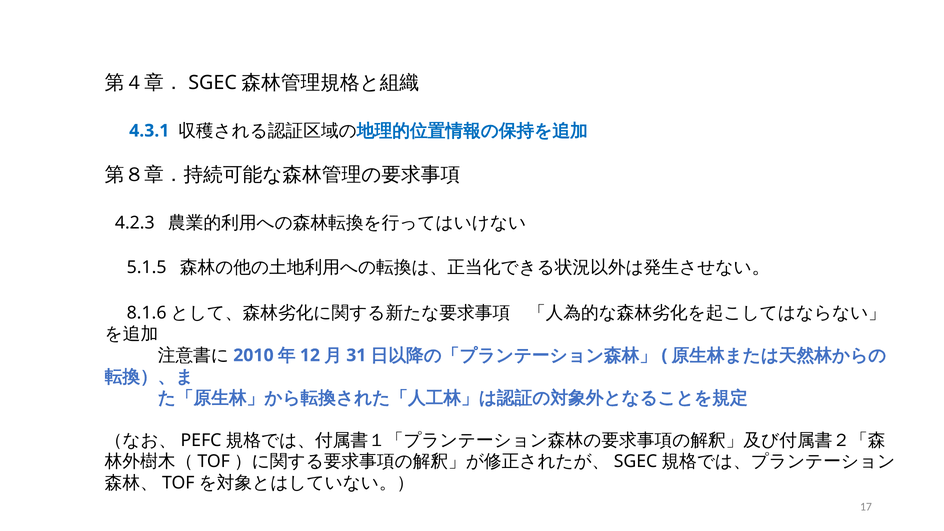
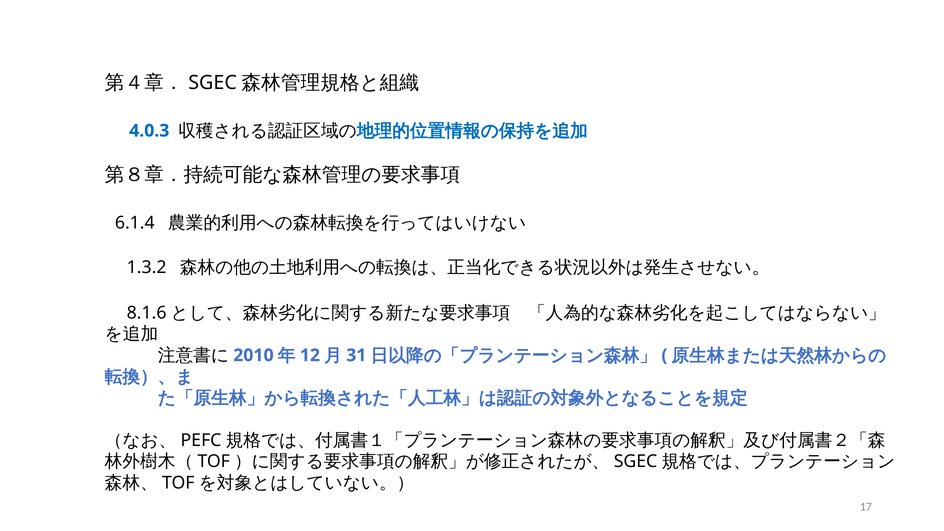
4.3.1: 4.3.1 -> 4.0.3 (149, 131)
4.2.3: 4.2.3 -> 6.1.4 (135, 223)
5.1.5: 5.1.5 -> 1.3.2 (147, 268)
